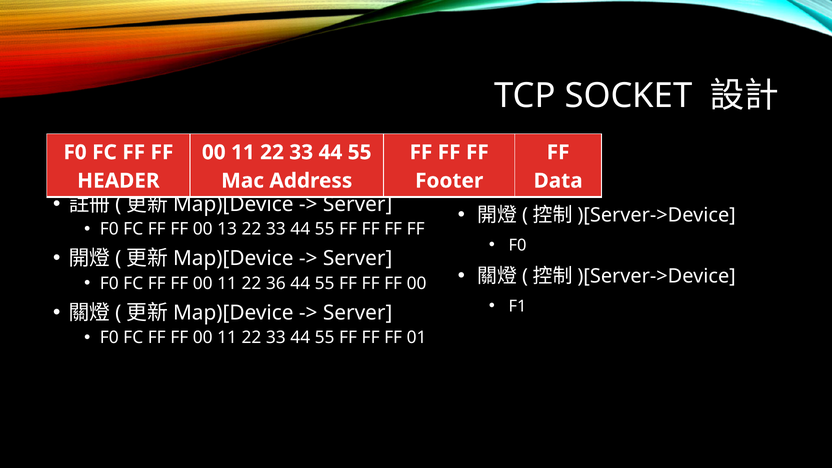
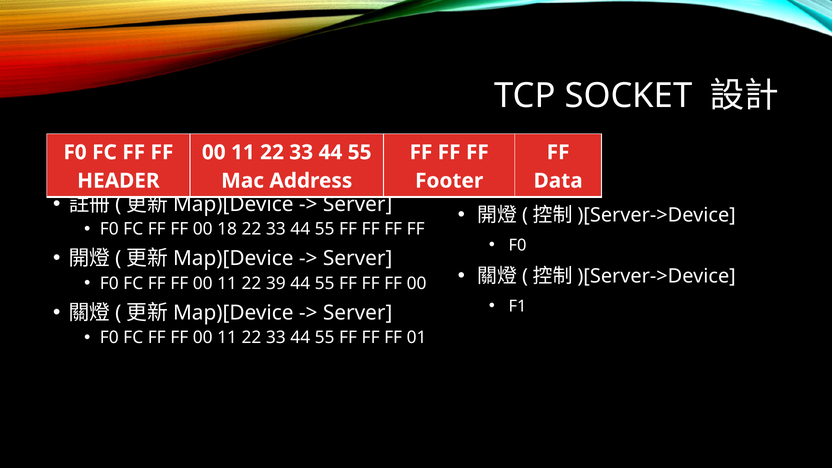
13: 13 -> 18 (227, 229)
36: 36 -> 39 (276, 283)
